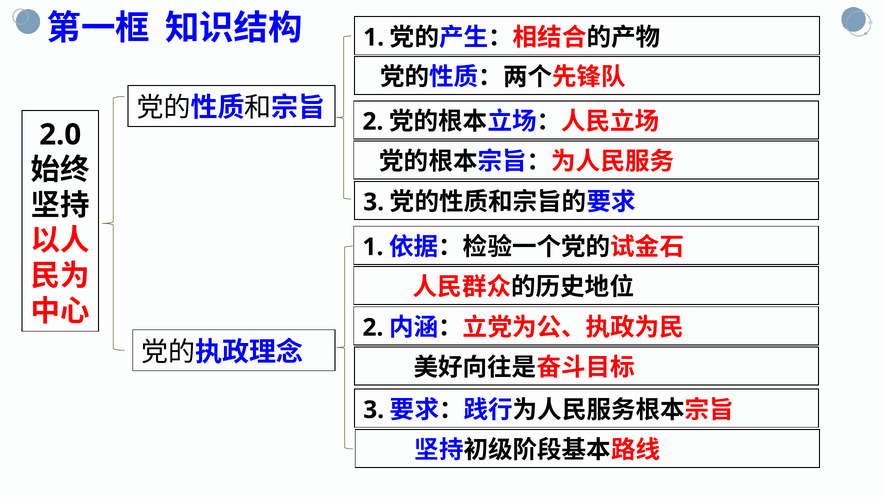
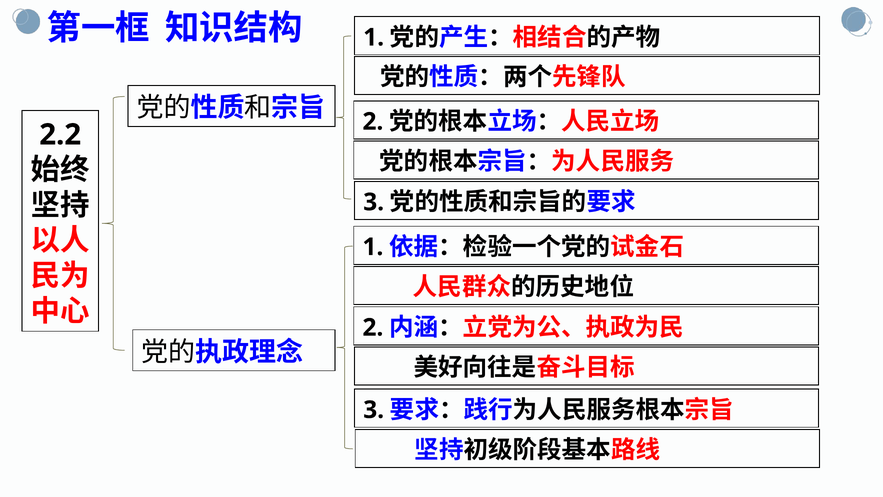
2.0: 2.0 -> 2.2 (60, 135)
